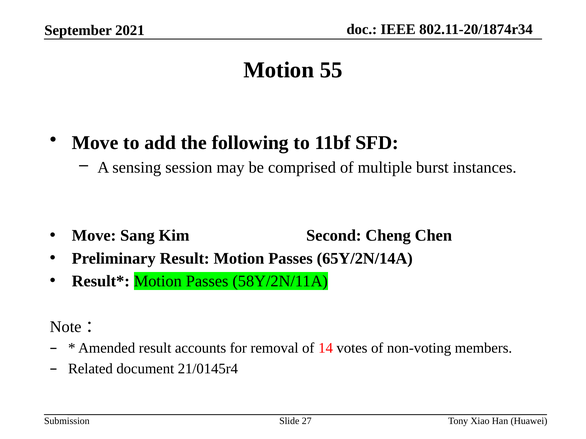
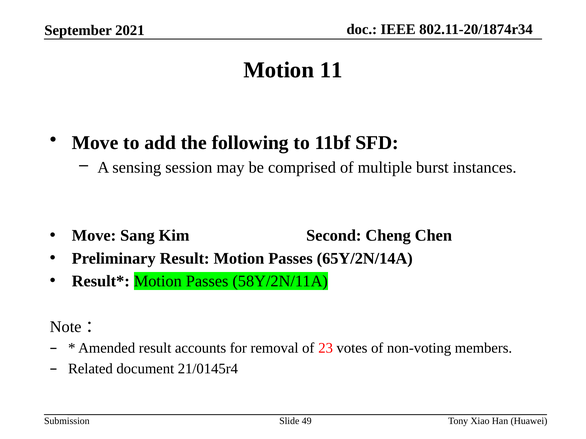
55: 55 -> 11 (331, 70)
14: 14 -> 23 (326, 348)
27: 27 -> 49 (307, 422)
